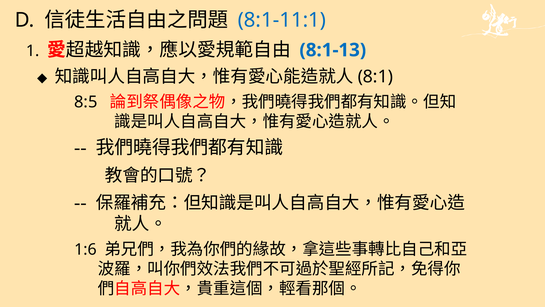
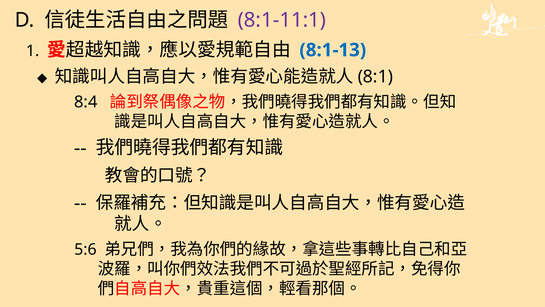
8:1-11:1 colour: blue -> purple (282, 20)
8:5: 8:5 -> 8:4 (86, 102)
1:6: 1:6 -> 5:6 (85, 249)
